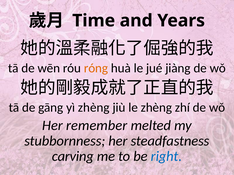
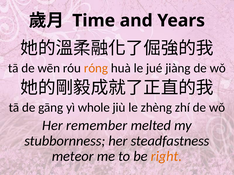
yì zhèng: zhèng -> whole (94, 108)
carving: carving -> meteor (73, 157)
right colour: blue -> orange (166, 157)
